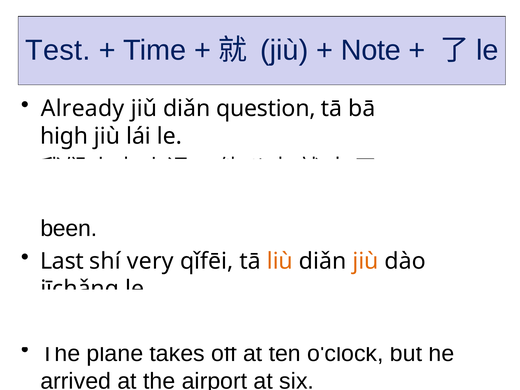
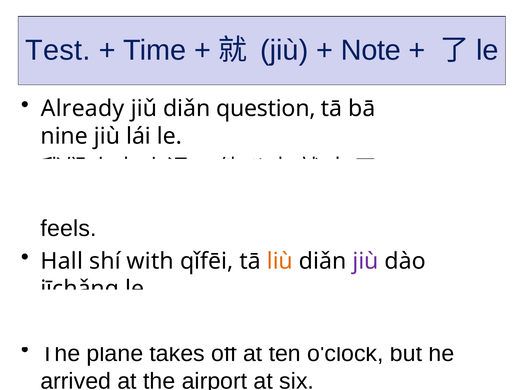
high: high -> nine (64, 136)
been: been -> feels (69, 229)
Last: Last -> Hall (62, 261)
very: very -> with (150, 261)
jiù colour: orange -> purple (365, 261)
